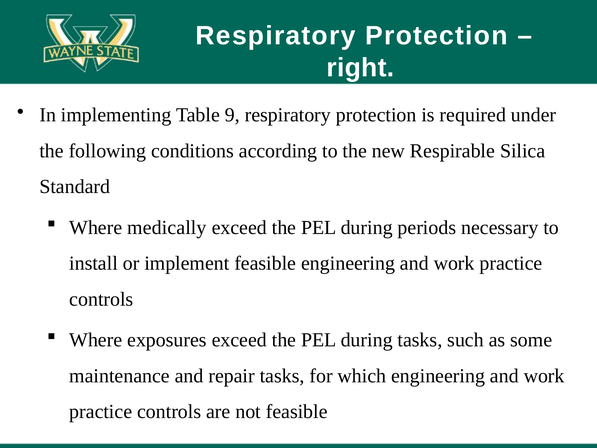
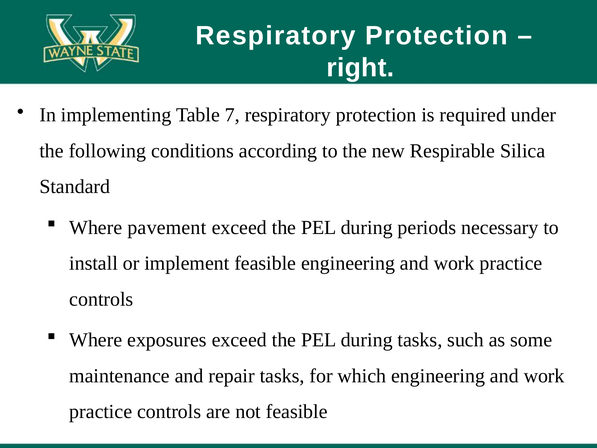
9: 9 -> 7 (232, 115)
medically: medically -> pavement (167, 227)
